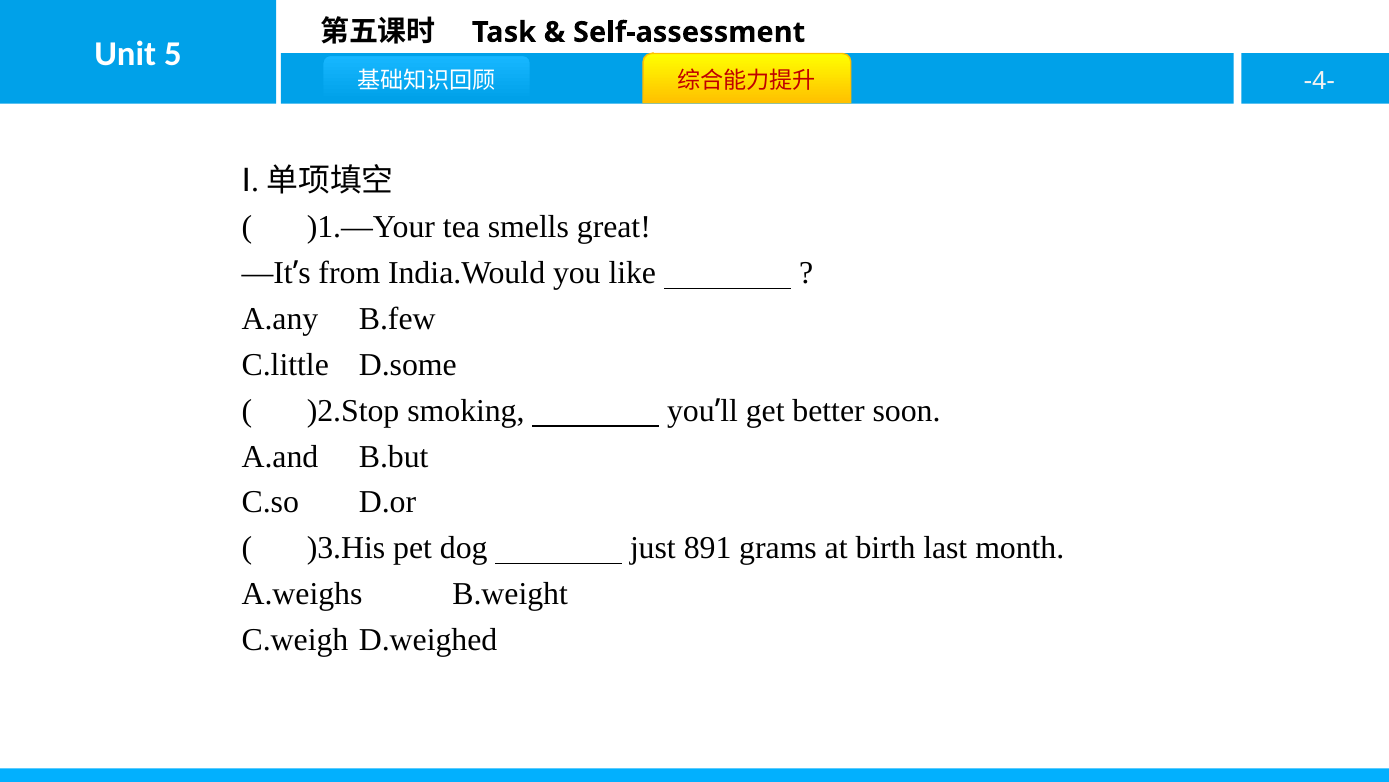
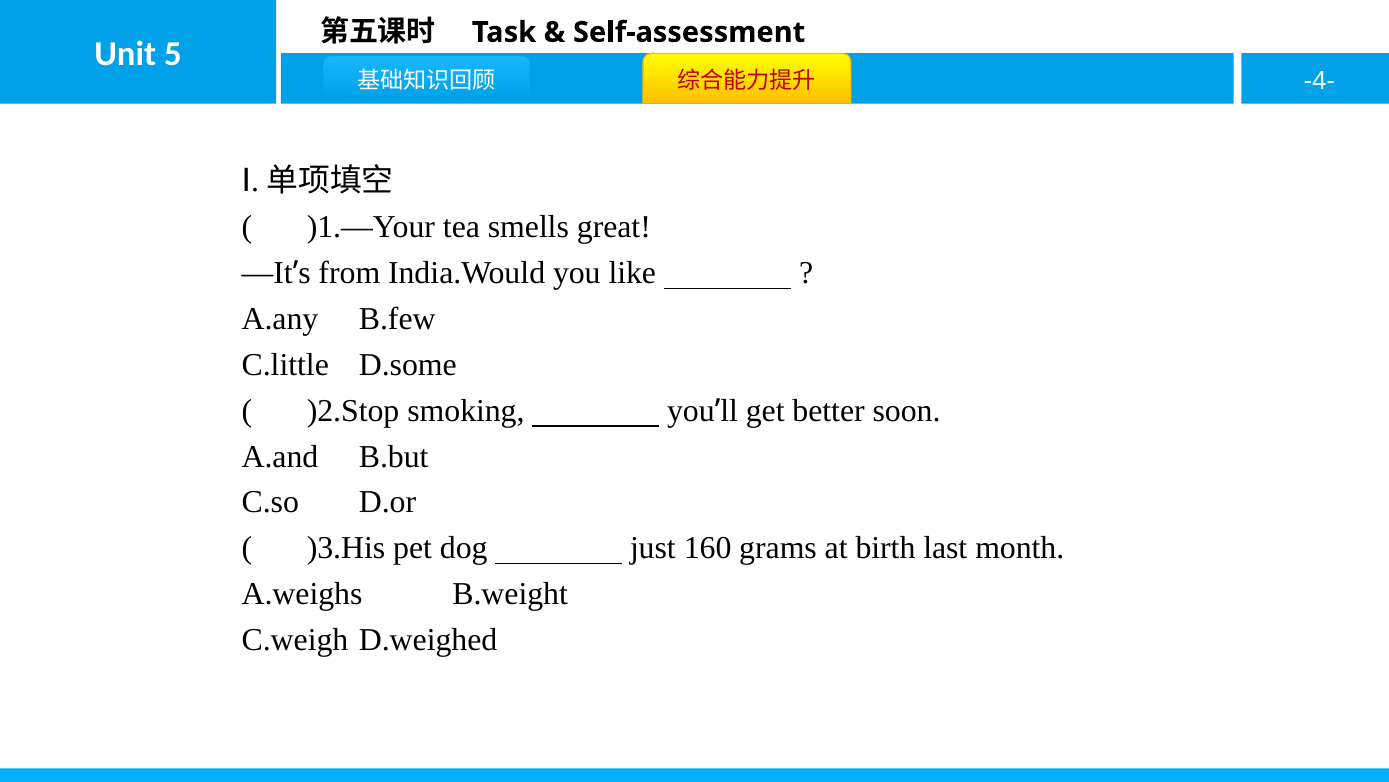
891: 891 -> 160 (708, 548)
